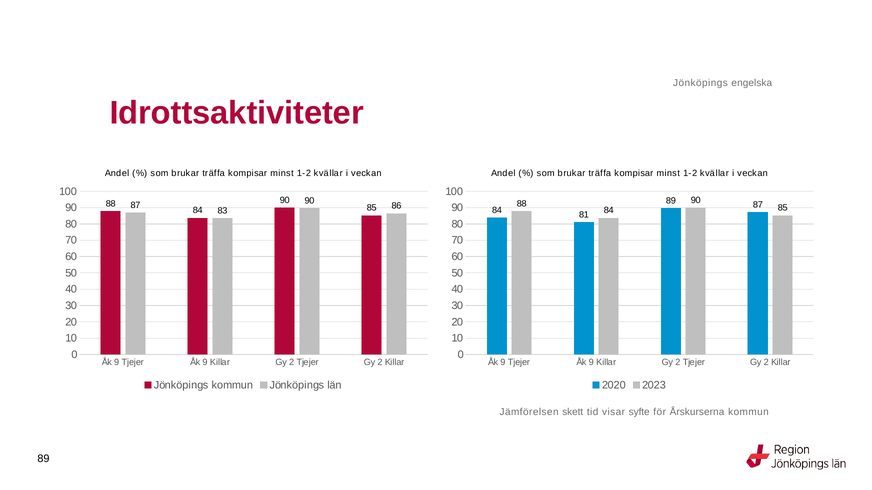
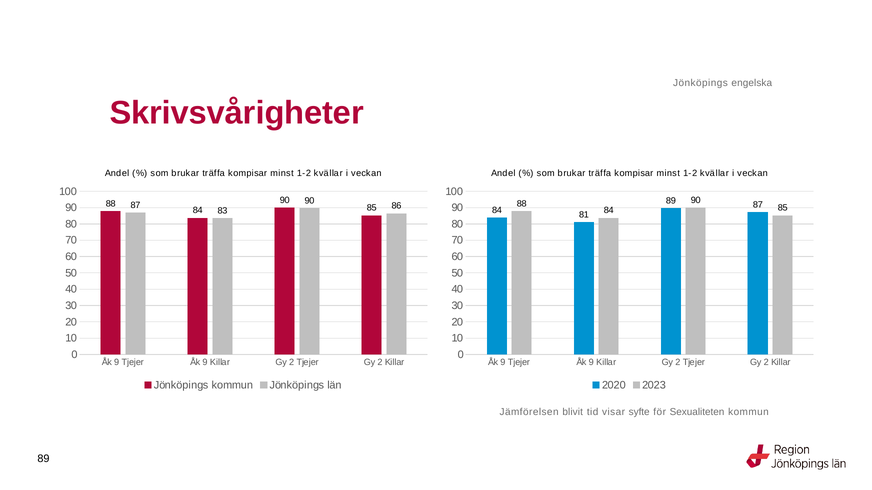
Idrottsaktiviteter: Idrottsaktiviteter -> Skrivsvårigheter (237, 113)
skett: skett -> blivit (573, 412)
Årskurserna: Årskurserna -> Sexualiteten (697, 412)
